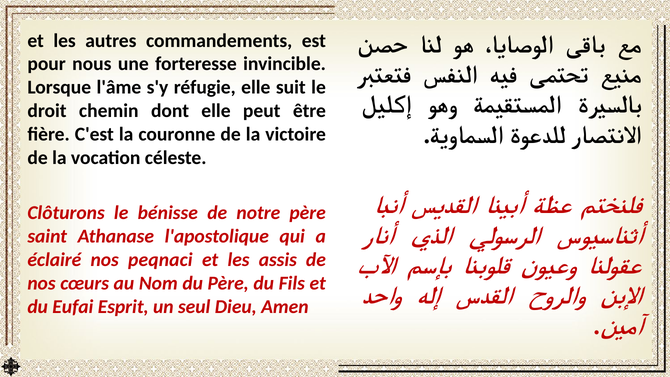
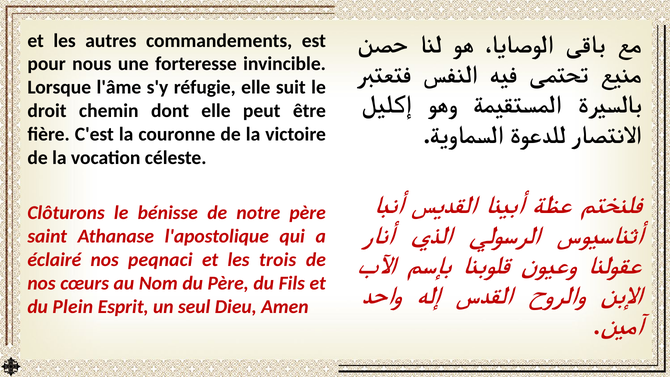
assis: assis -> trois (278, 260)
Eufai: Eufai -> Plein (73, 306)
